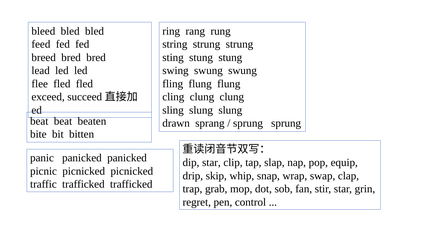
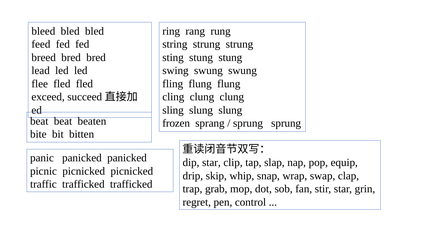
drawn: drawn -> frozen (176, 123)
